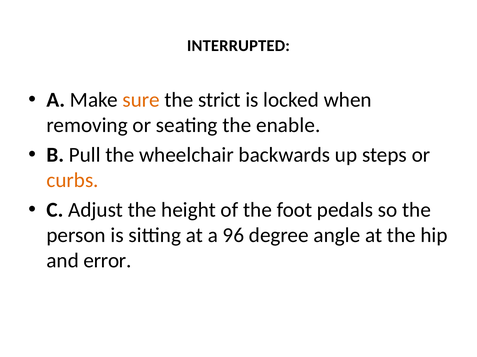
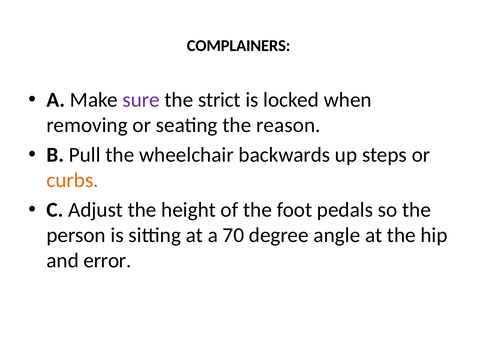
INTERRUPTED: INTERRUPTED -> COMPLAINERS (239, 46)
sure colour: orange -> purple (141, 100)
enable: enable -> reason (288, 126)
96: 96 -> 70 (233, 236)
